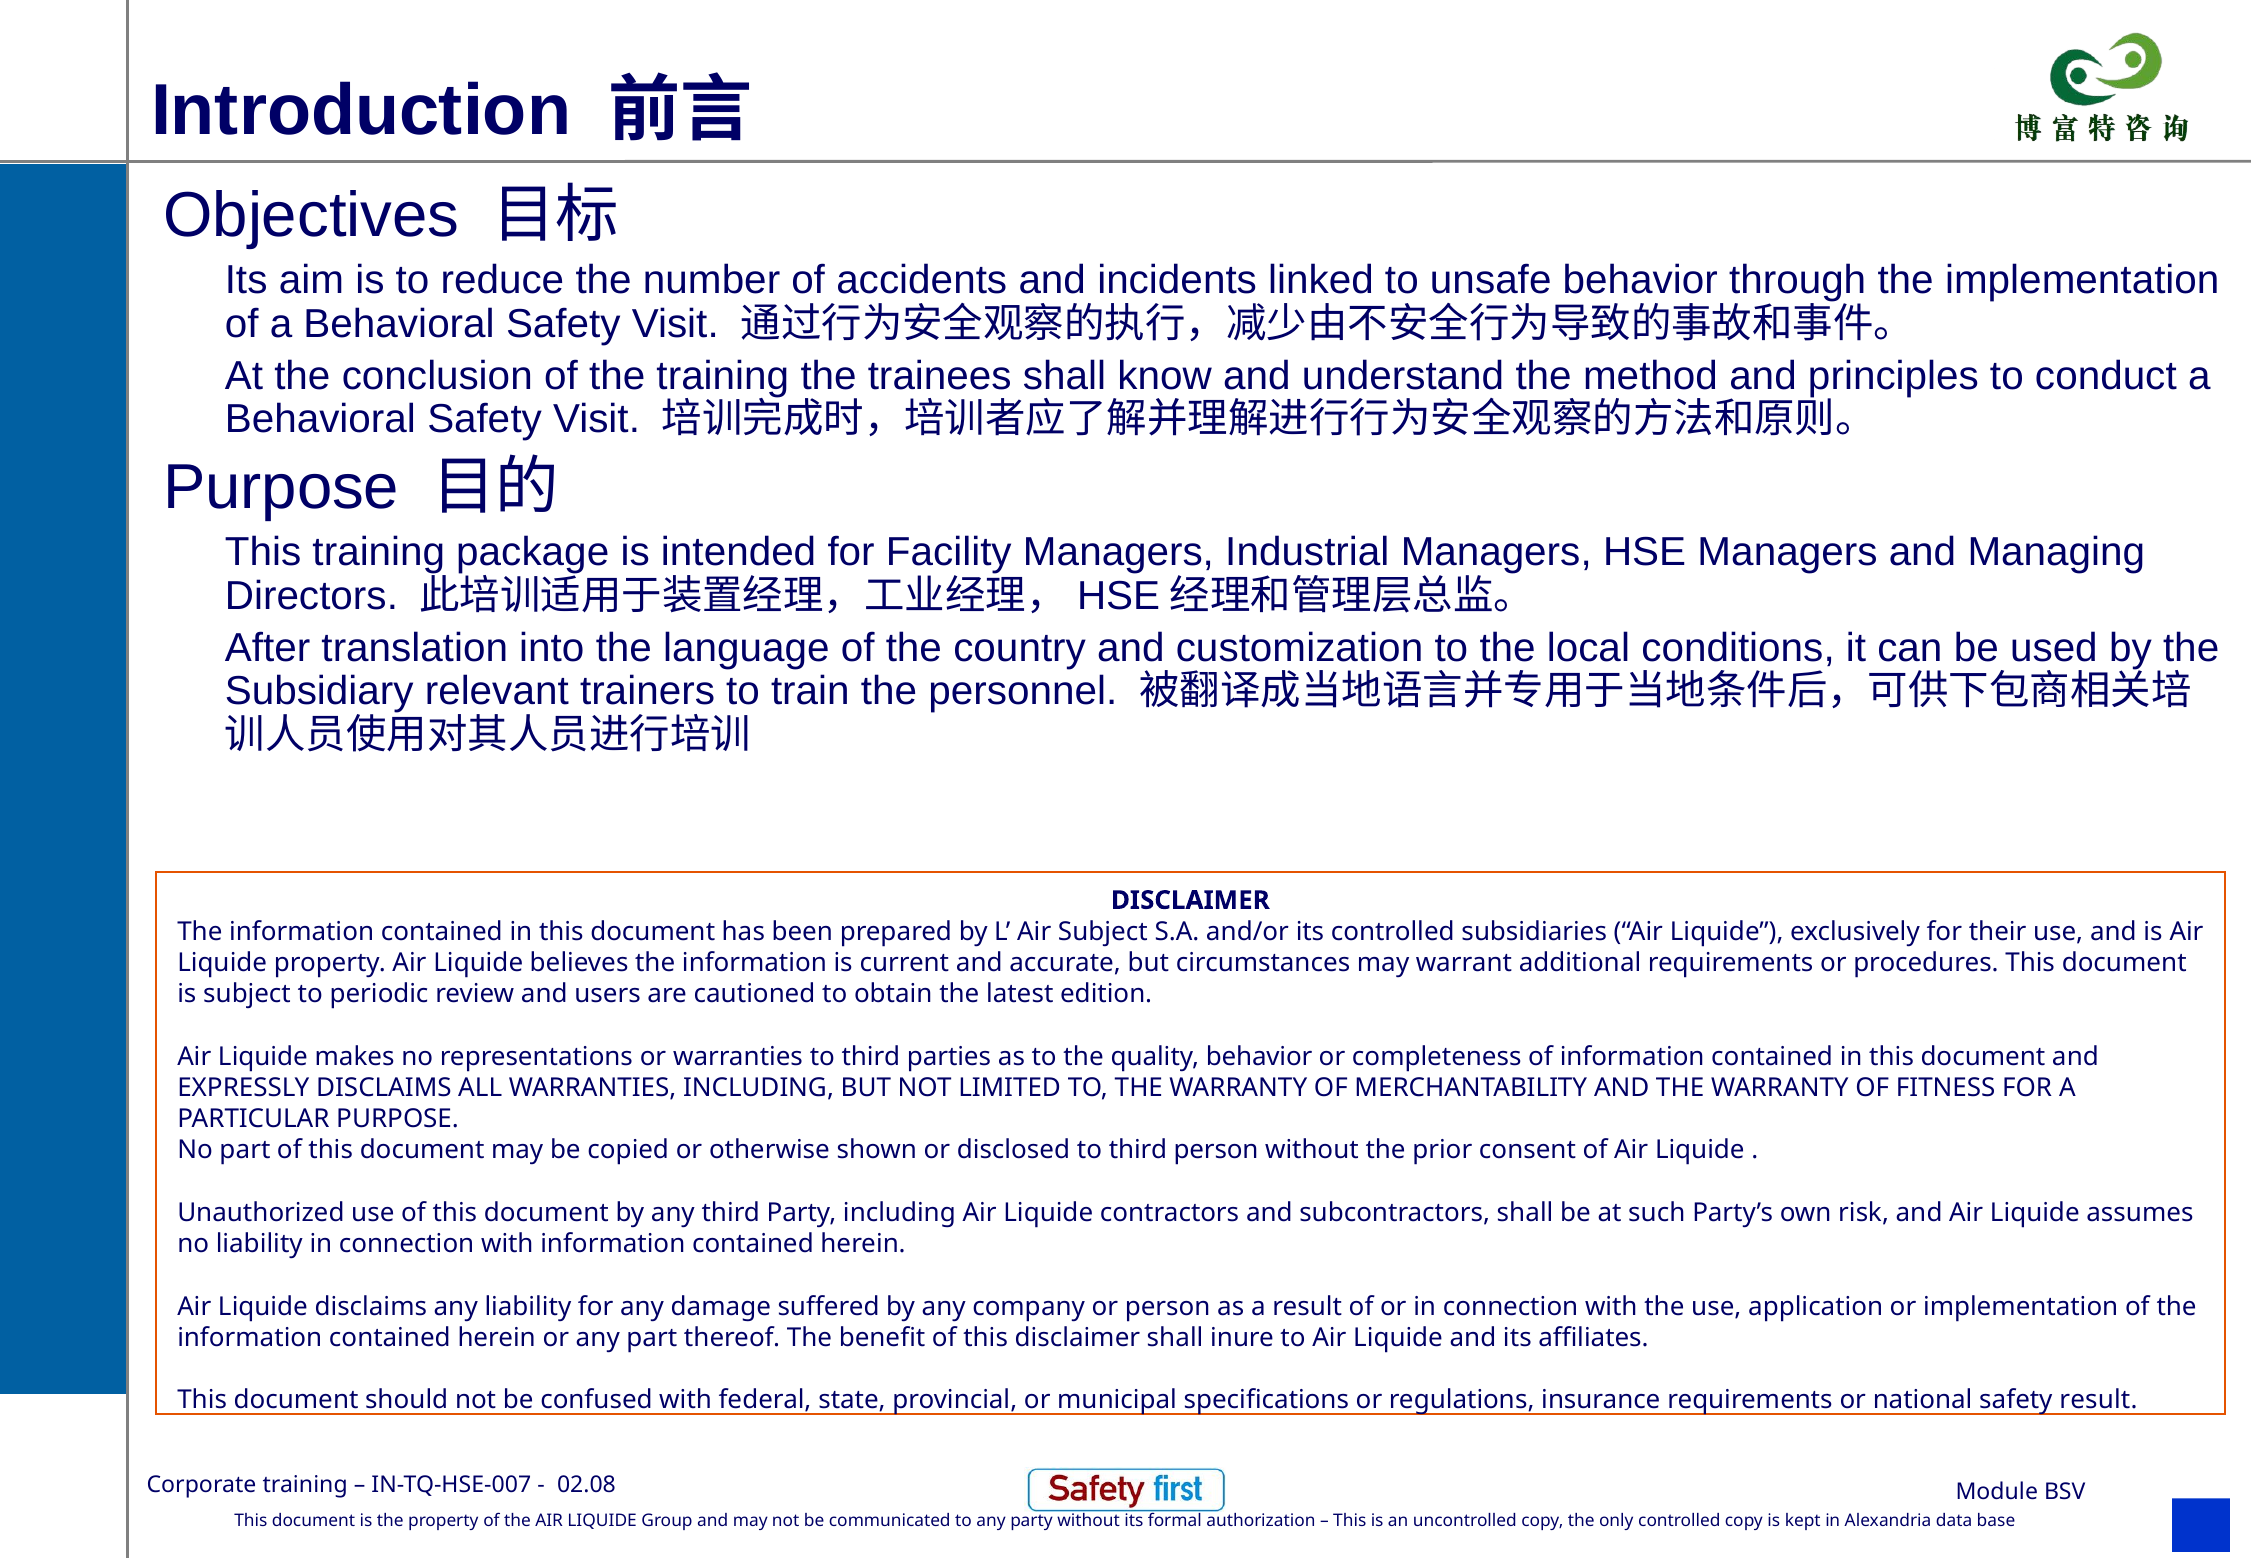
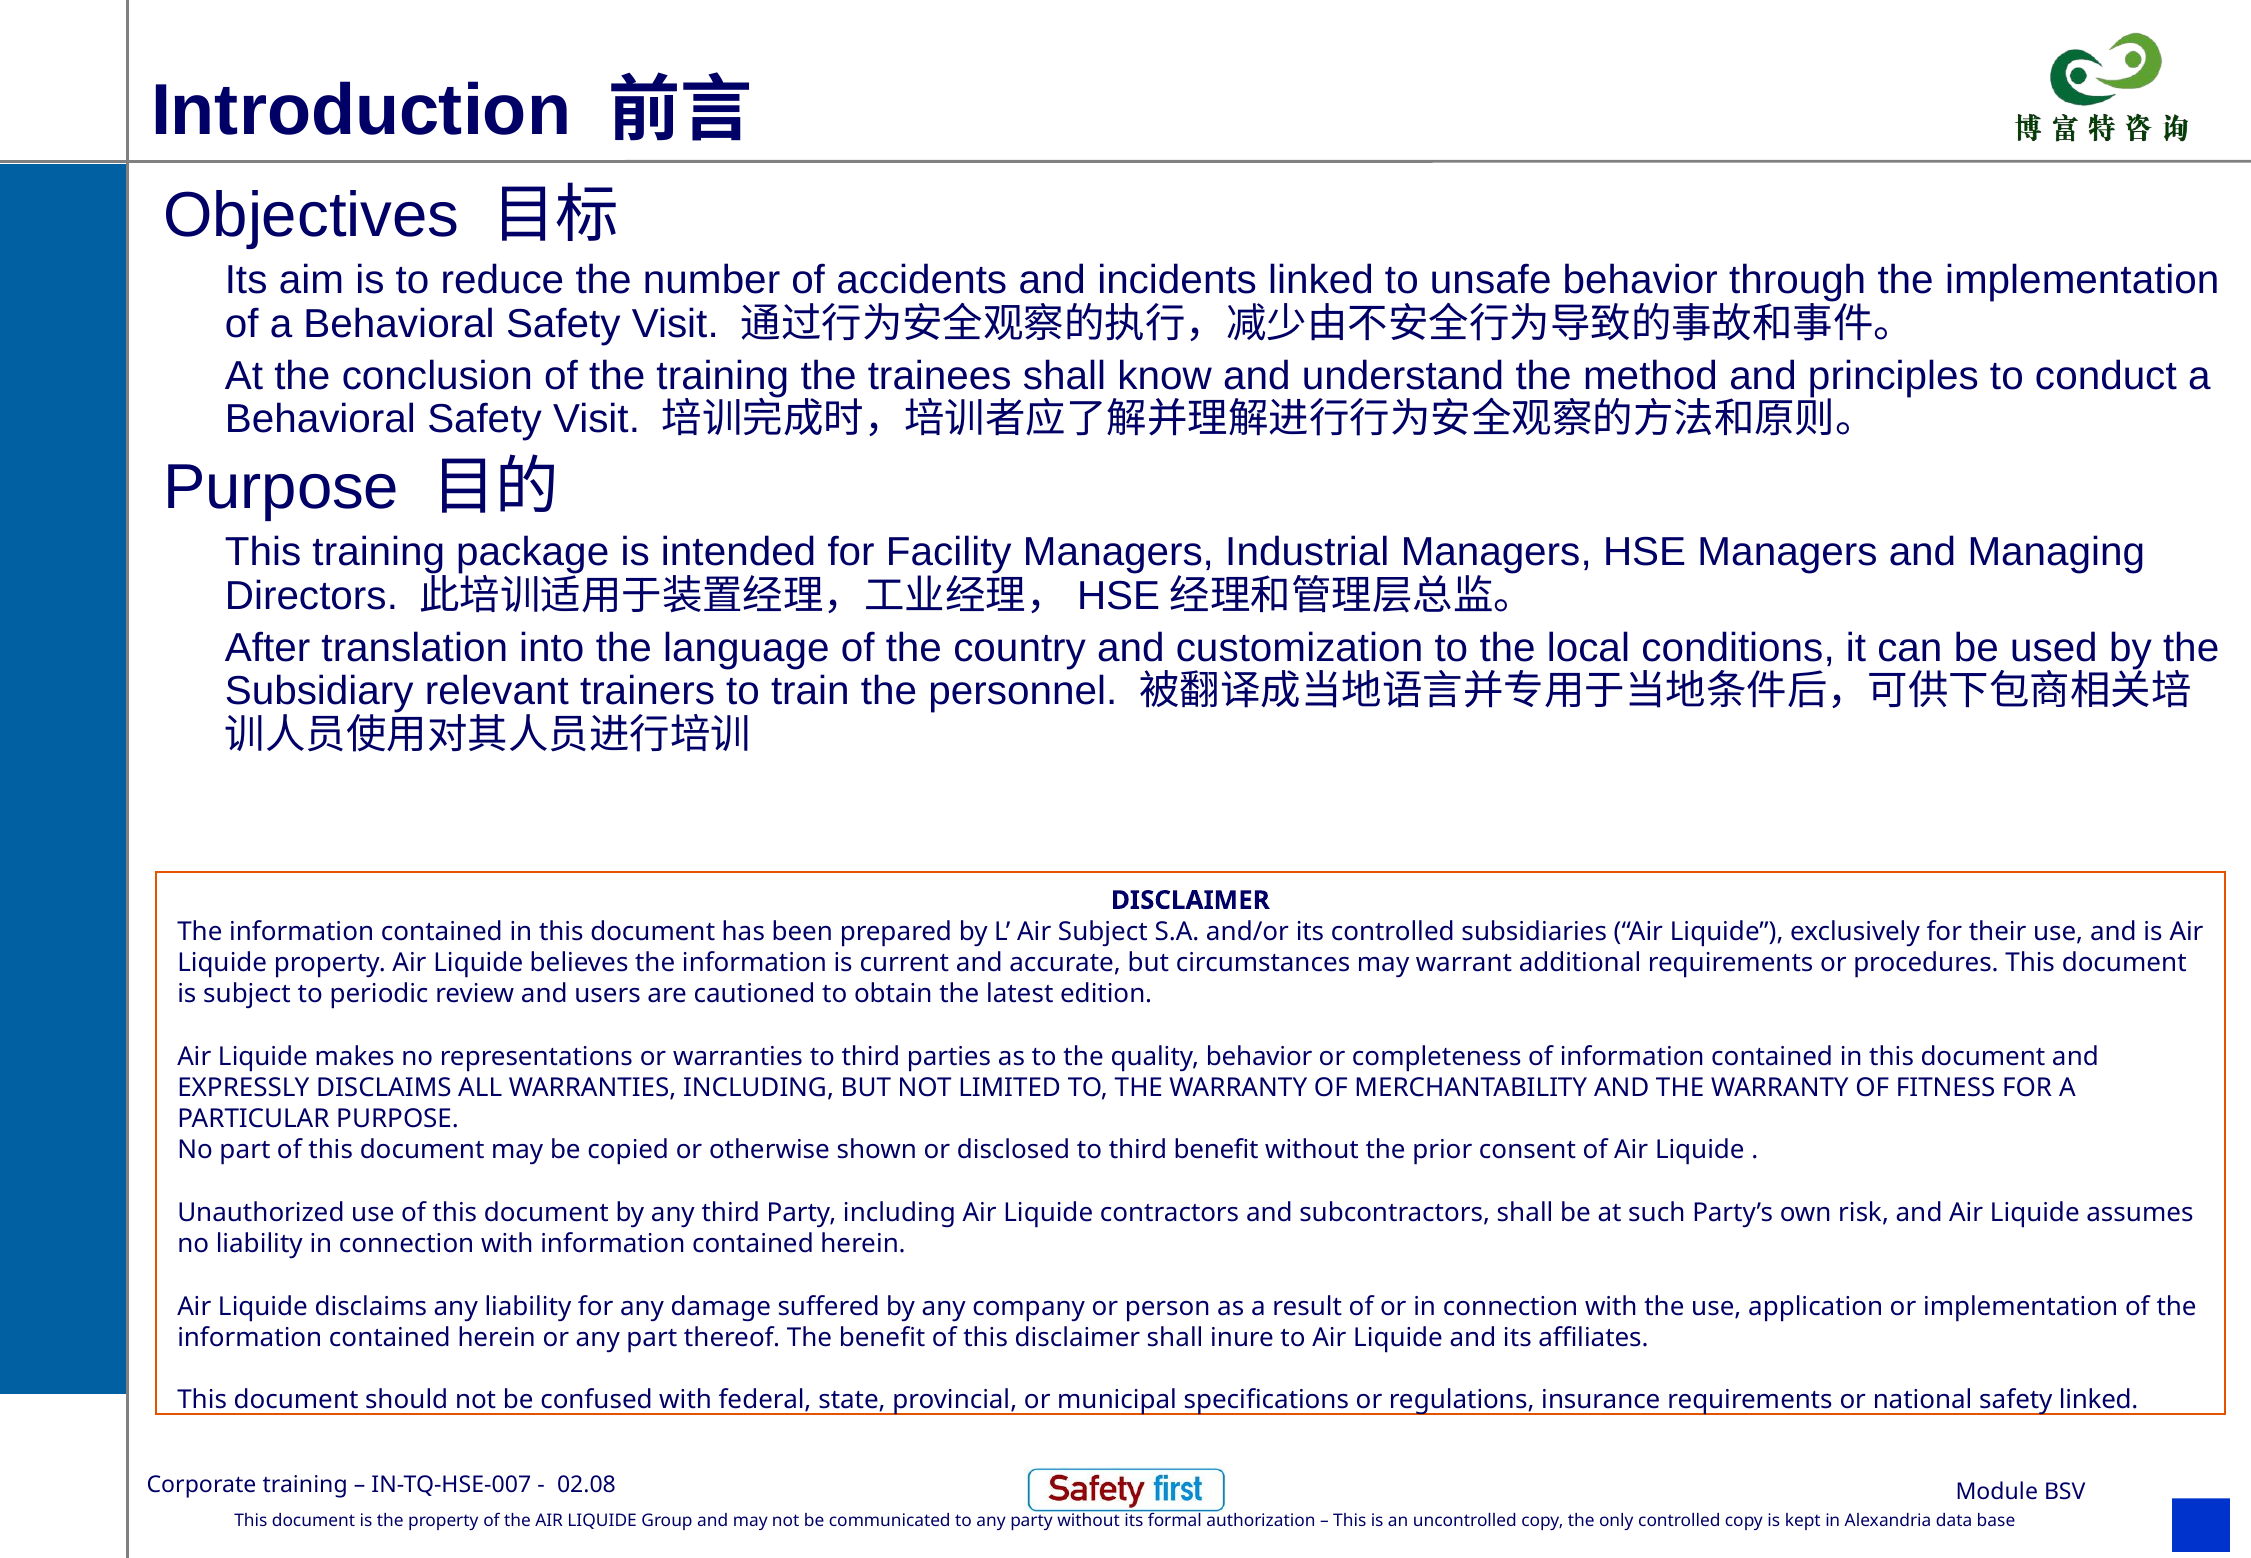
third person: person -> benefit (1216, 1150)
safety result: result -> linked (2099, 1400)
